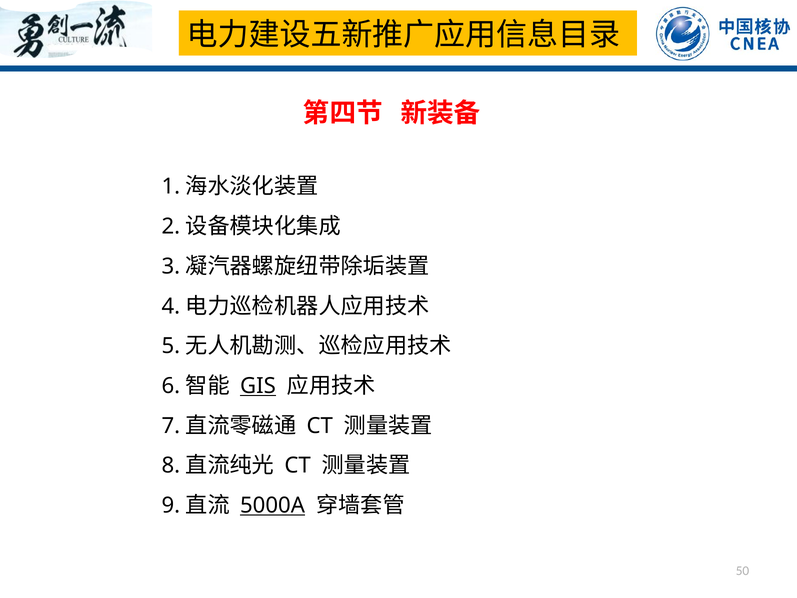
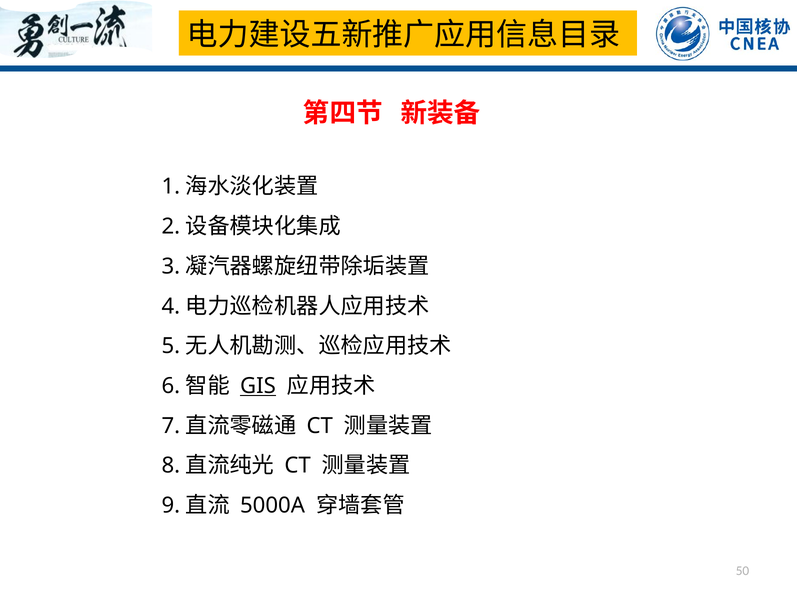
5000A underline: present -> none (272, 505)
